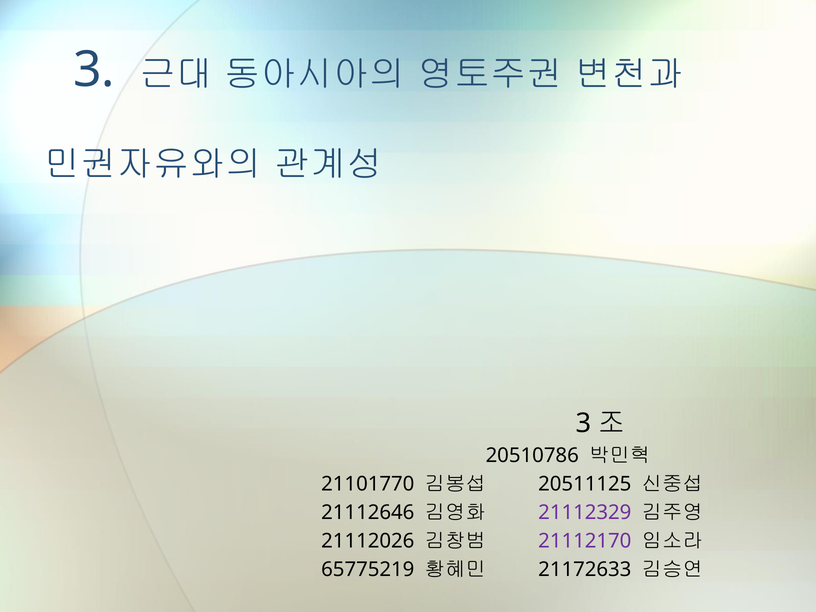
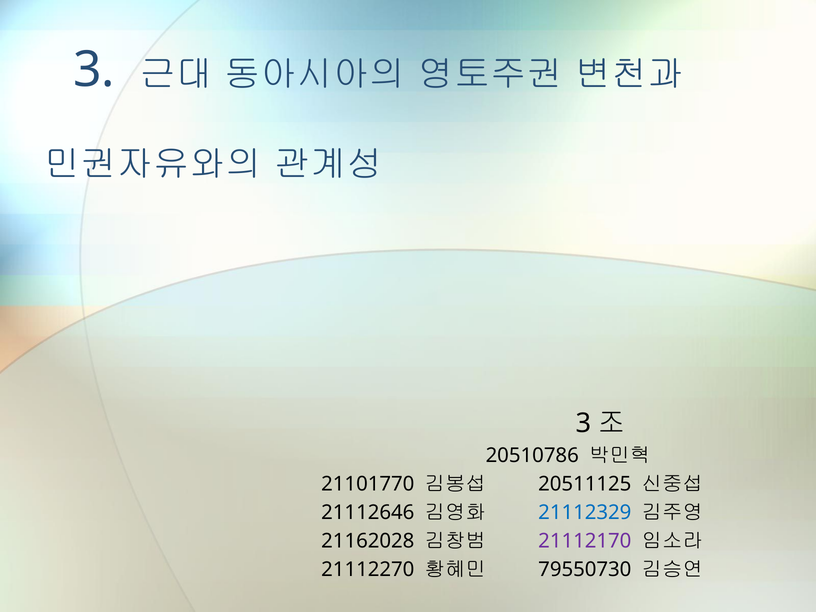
21112329 colour: purple -> blue (585, 513)
21112026: 21112026 -> 21162028 (368, 541)
65775219: 65775219 -> 21112270 (368, 570)
21172633: 21172633 -> 79550730 (585, 570)
